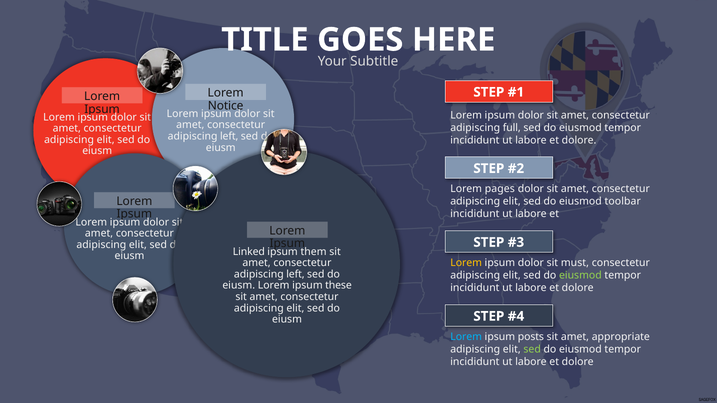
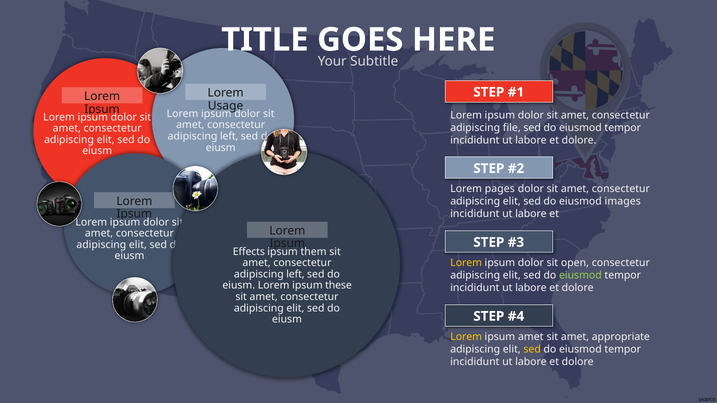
Notice: Notice -> Usage (226, 106)
full: full -> file (512, 128)
toolbar: toolbar -> images (623, 202)
Linked: Linked -> Effects (249, 252)
must: must -> open (575, 263)
Lorem colour: light blue -> yellow (466, 337)
ipsum posts: posts -> amet (531, 337)
sed colour: light green -> yellow (532, 350)
